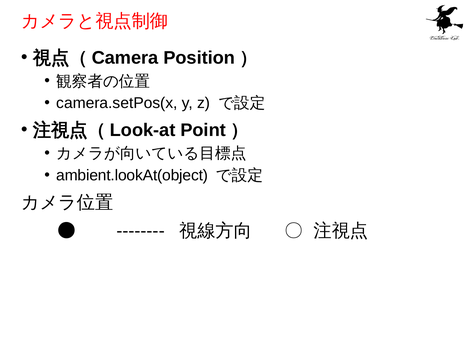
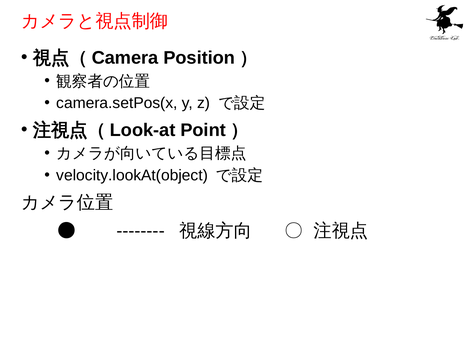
ambient.lookAt(object: ambient.lookAt(object -> velocity.lookAt(object (132, 175)
